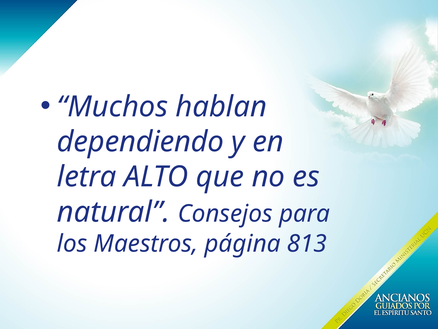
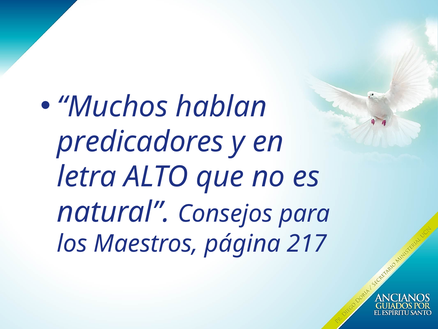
dependiendo: dependiendo -> predicadores (140, 142)
813: 813 -> 217 (307, 244)
